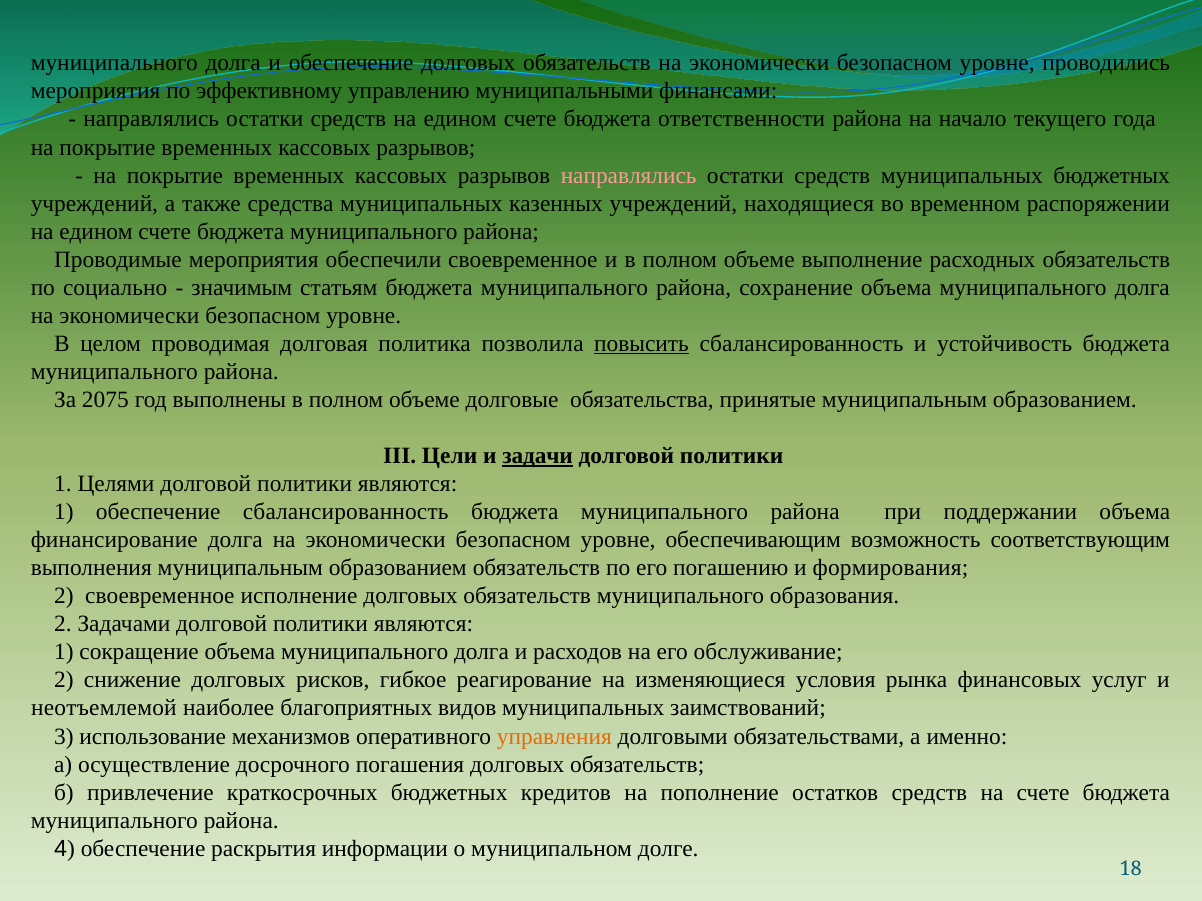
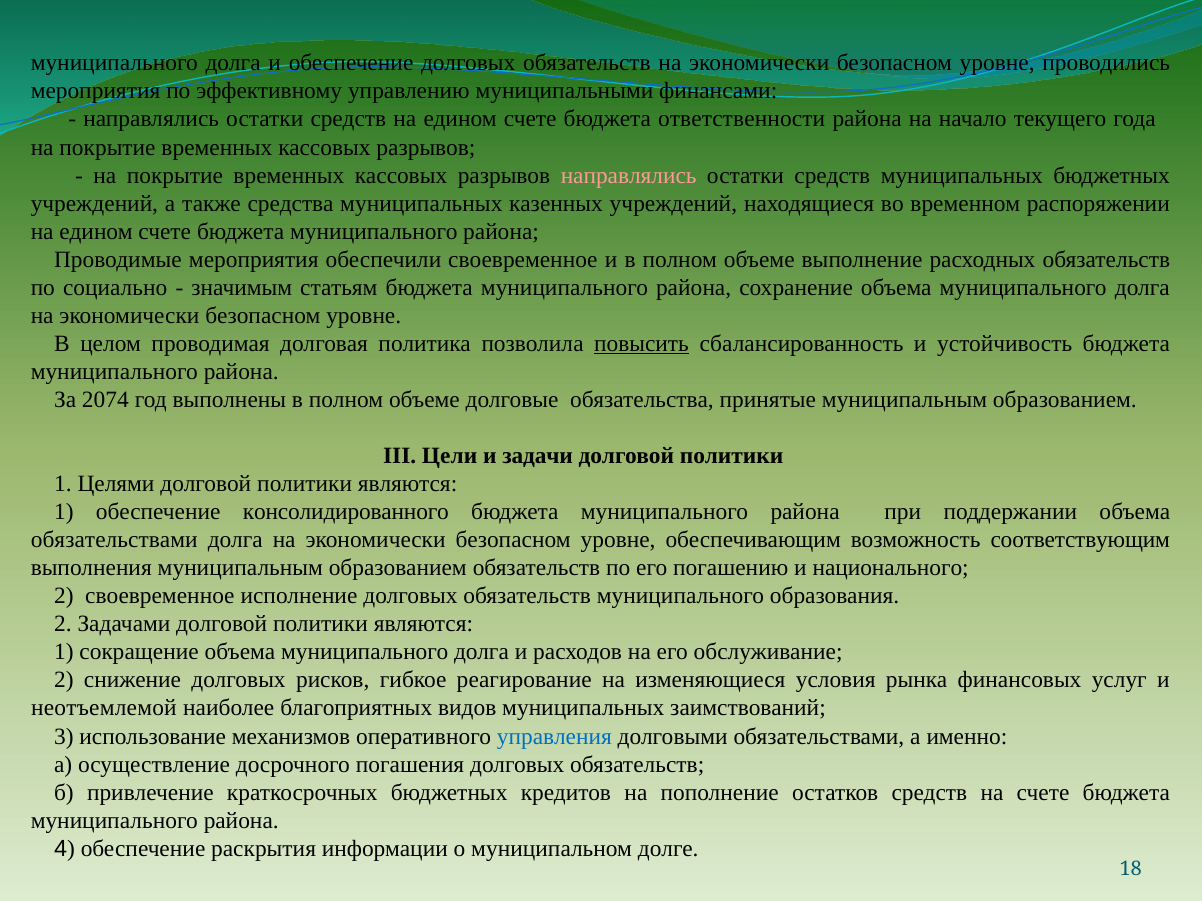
2075: 2075 -> 2074 (105, 400)
задачи underline: present -> none (538, 456)
обеспечение сбалансированность: сбалансированность -> консолидированного (346, 512)
финансирование: финансирование -> обязательствами (114, 540)
формирования: формирования -> национального (891, 568)
управления colour: orange -> blue (554, 737)
